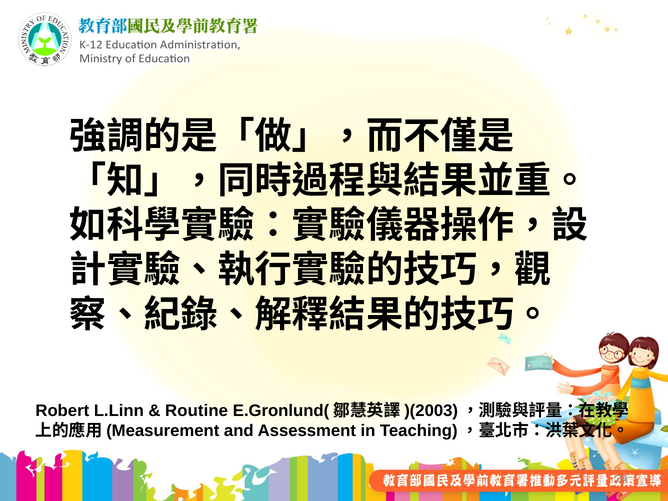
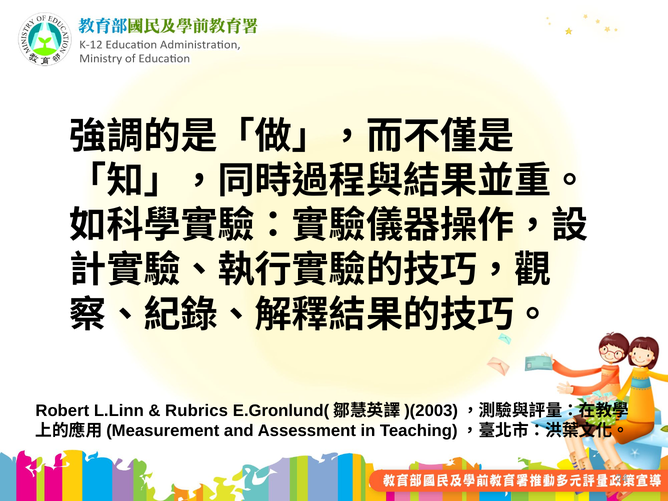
Routine: Routine -> Rubrics (197, 411)
